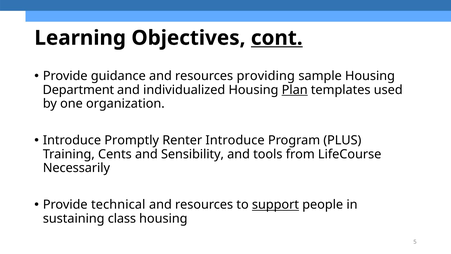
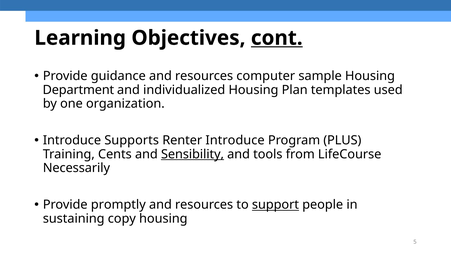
providing: providing -> computer (266, 76)
Plan underline: present -> none (295, 90)
Promptly: Promptly -> Supports (132, 140)
Sensibility underline: none -> present (192, 154)
technical: technical -> promptly (118, 205)
class: class -> copy (122, 218)
